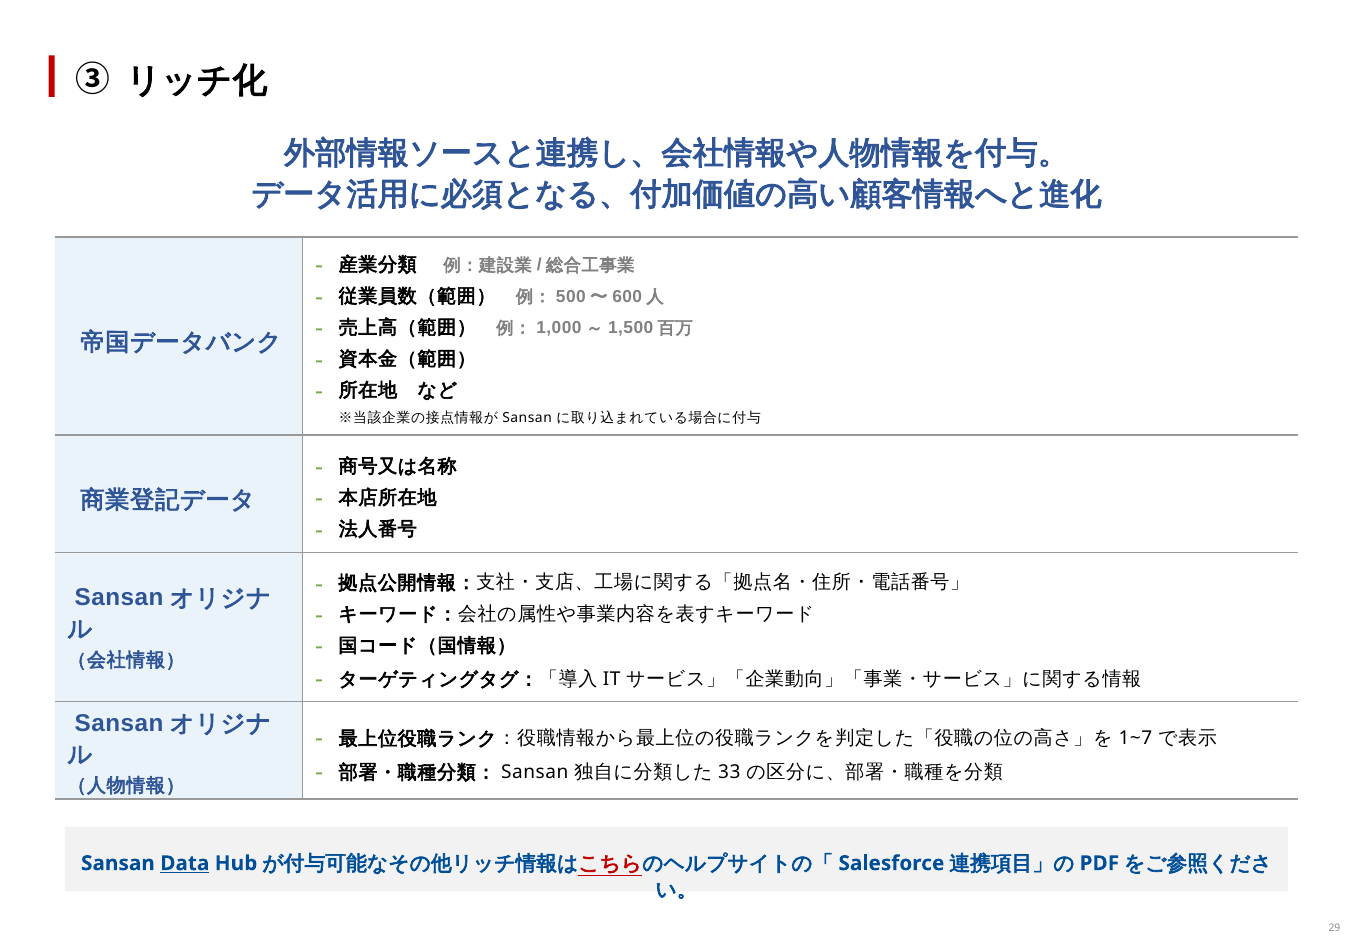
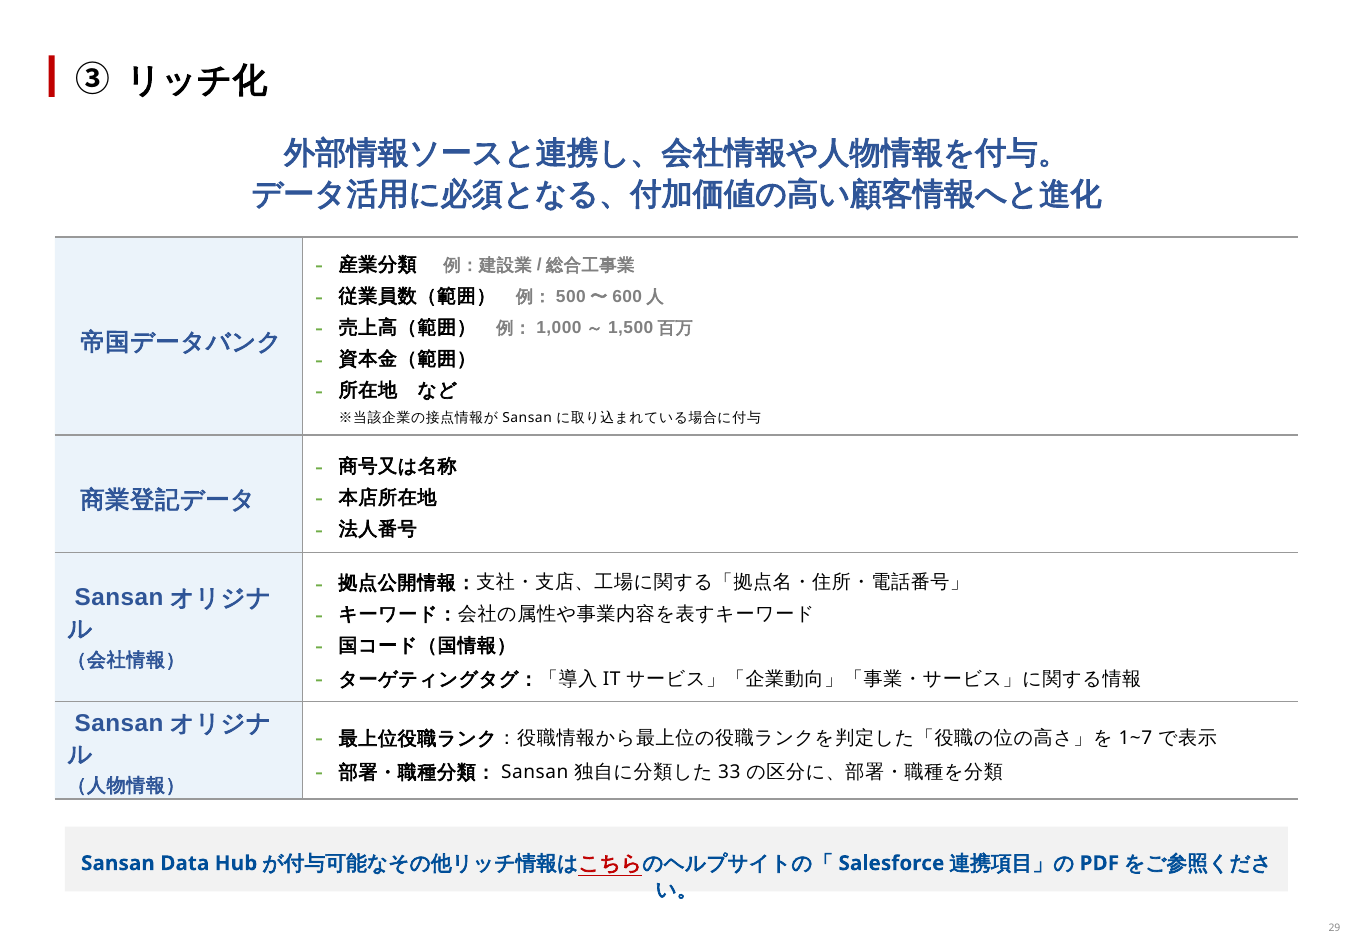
Data underline: present -> none (185, 863)
